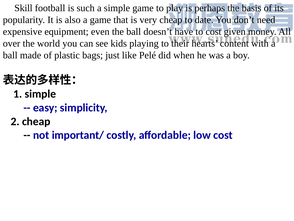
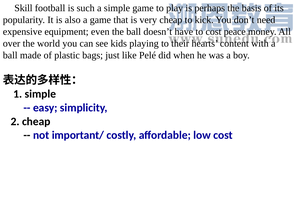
date: date -> kick (204, 20)
given: given -> peace (235, 32)
